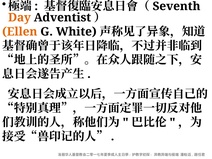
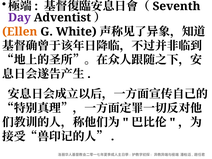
Day colour: orange -> purple (19, 18)
